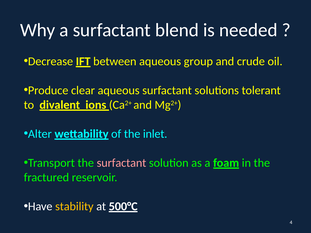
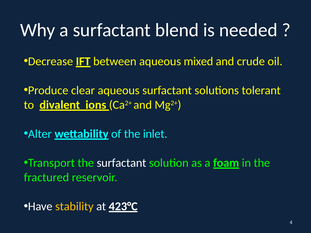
group: group -> mixed (198, 61)
surfactant colour: pink -> white (121, 163)
500°C: 500°C -> 423°C (123, 207)
